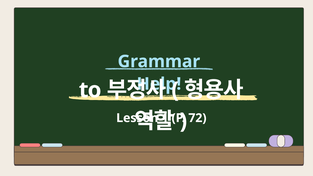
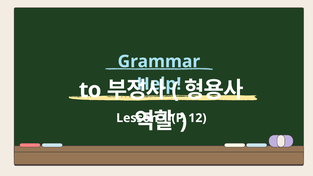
72: 72 -> 12 (197, 118)
